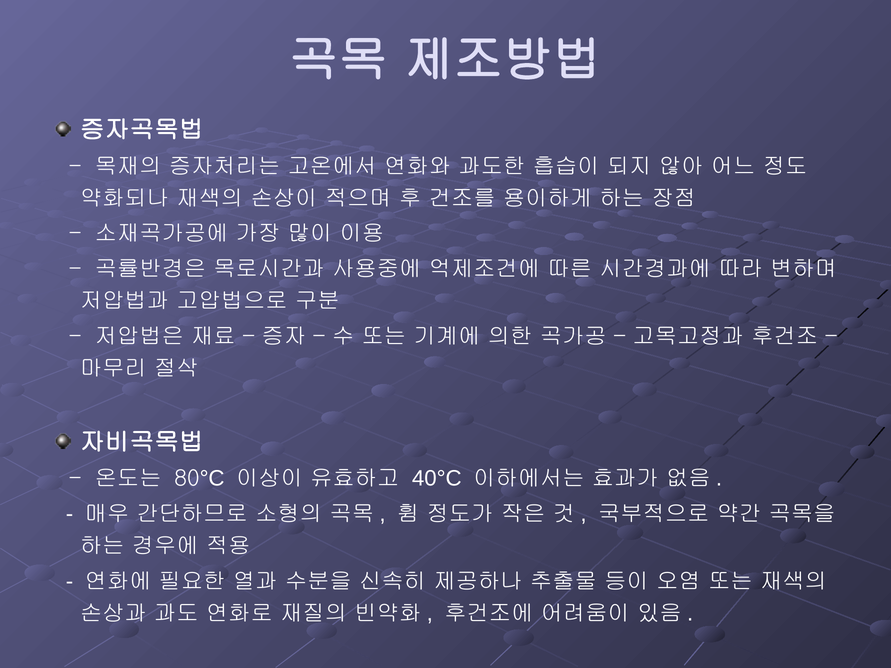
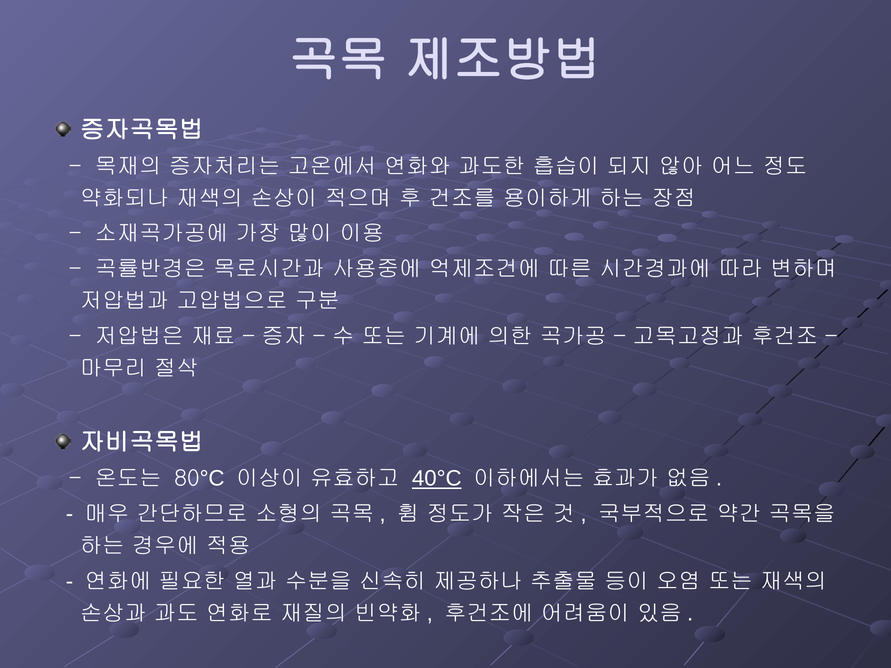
40°C underline: none -> present (437, 479)
